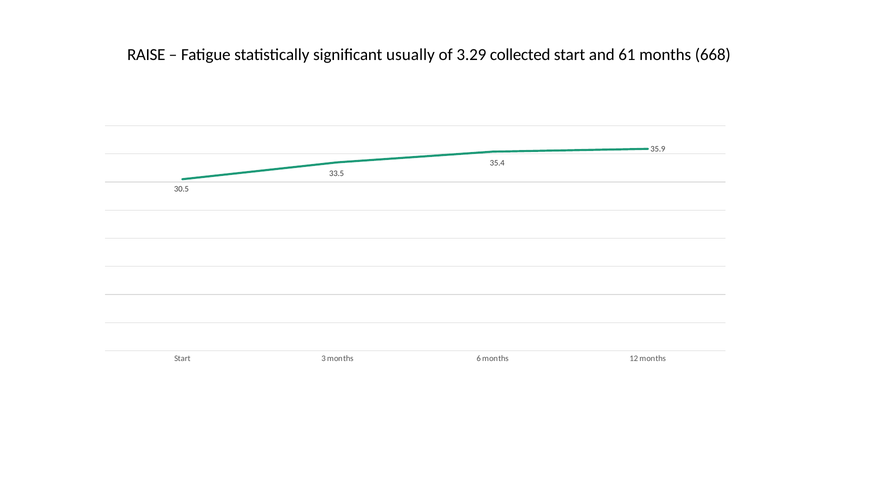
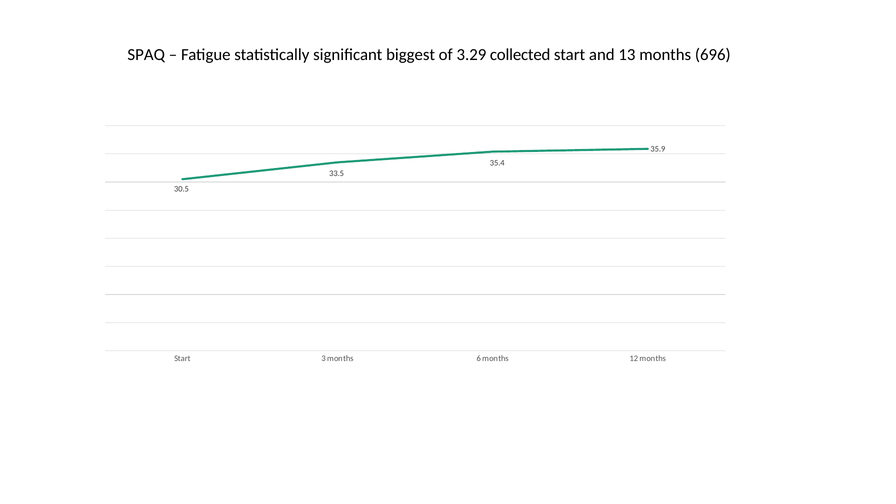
RAISE: RAISE -> SPAQ (146, 55)
usually: usually -> biggest (411, 55)
61: 61 -> 13 (627, 55)
668: 668 -> 696 (713, 55)
